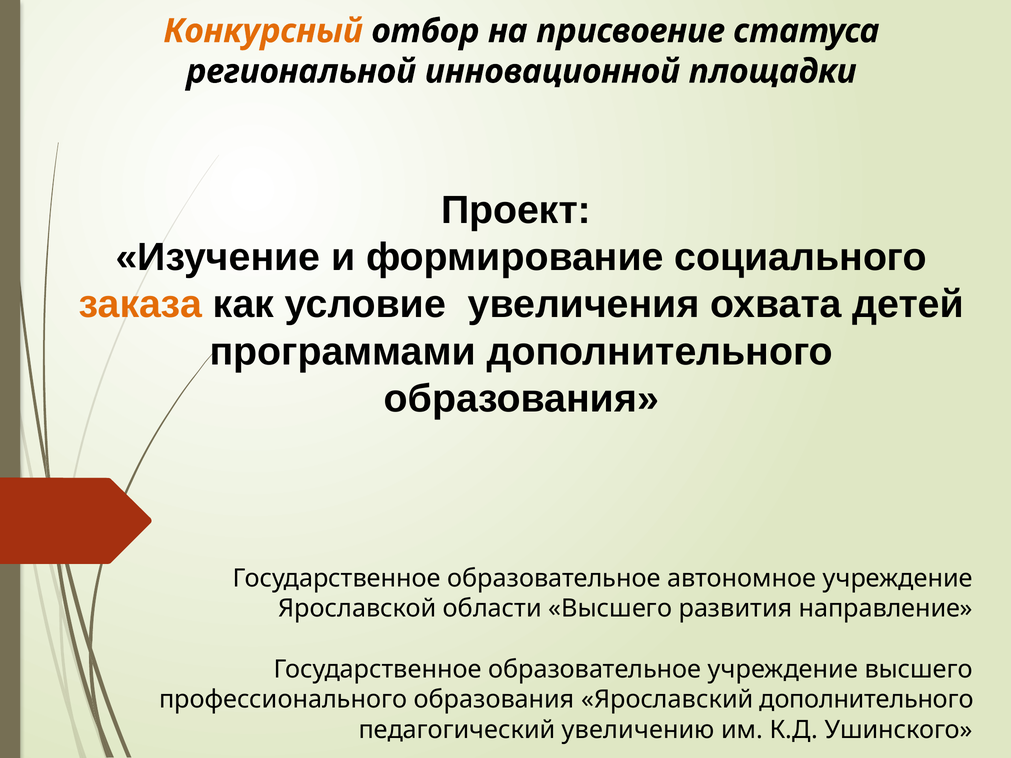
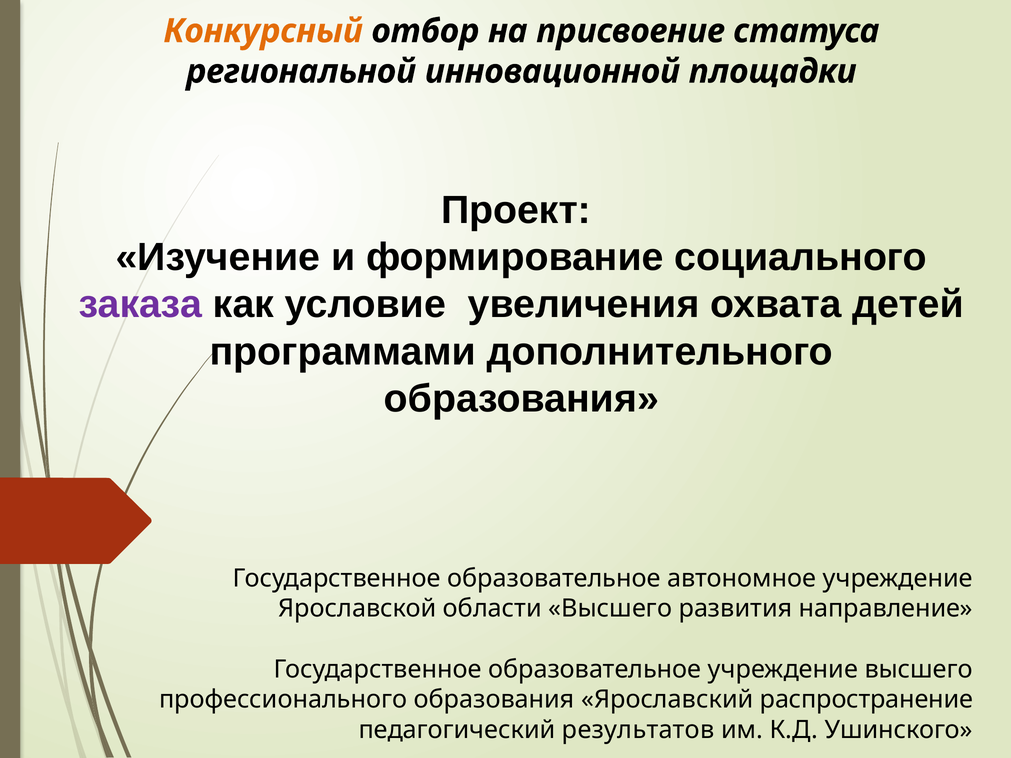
заказа colour: orange -> purple (140, 305)
Ярославский дополнительного: дополнительного -> распространение (866, 700)
увеличению: увеличению -> результатов (638, 730)
